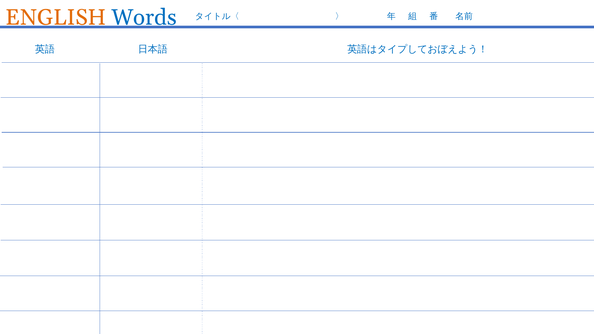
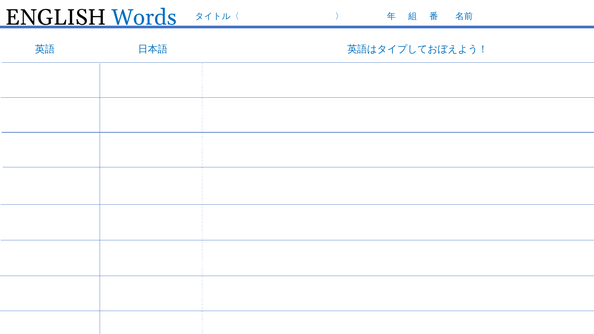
ENGLISH colour: orange -> black (56, 18)
